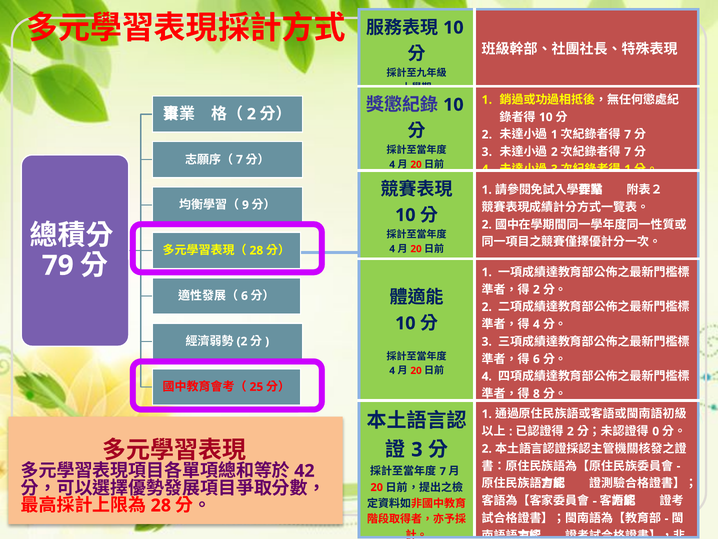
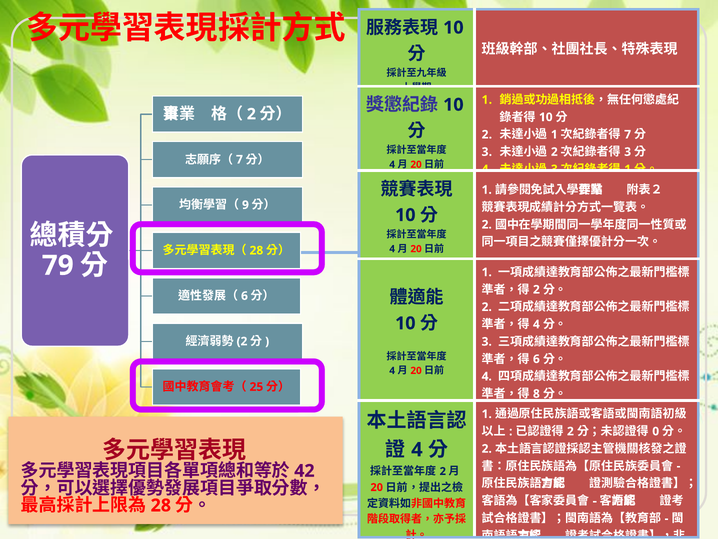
7: 7 -> 3 (628, 152)
3: 3 -> 4 (417, 449)
7: 7 -> 2 (443, 471)
